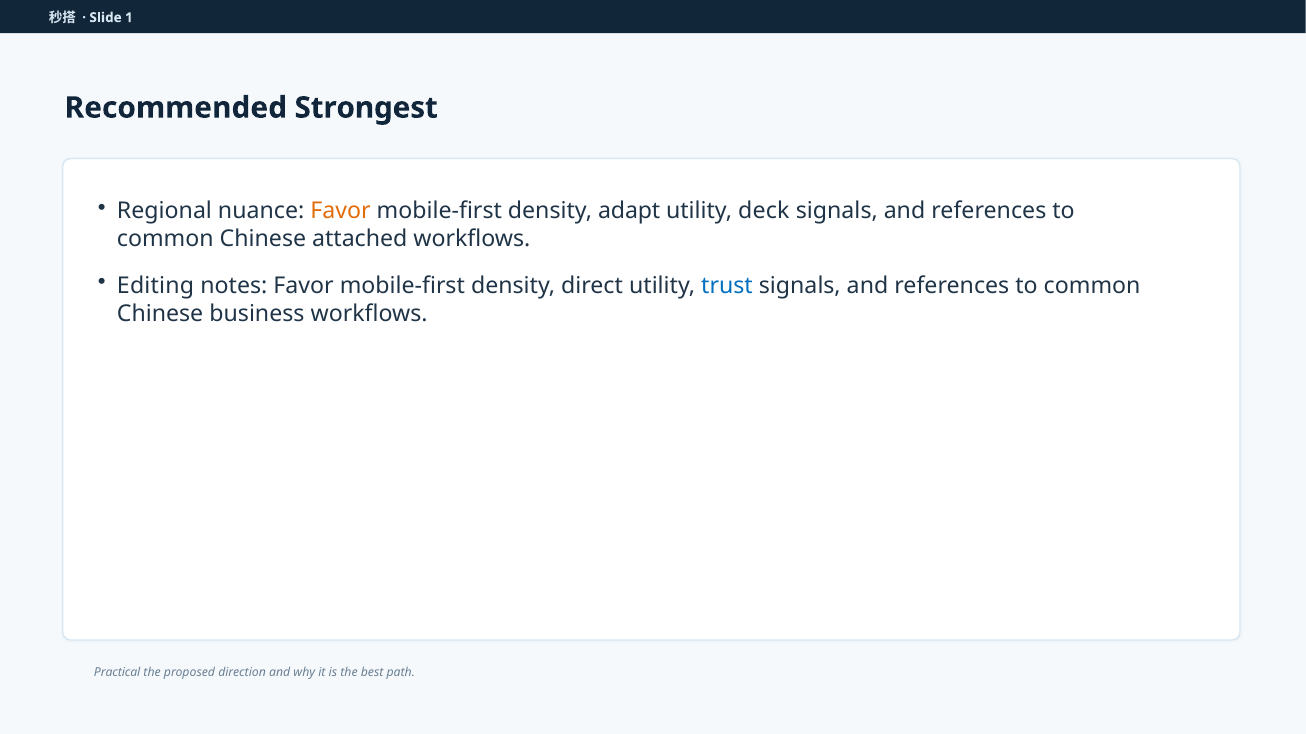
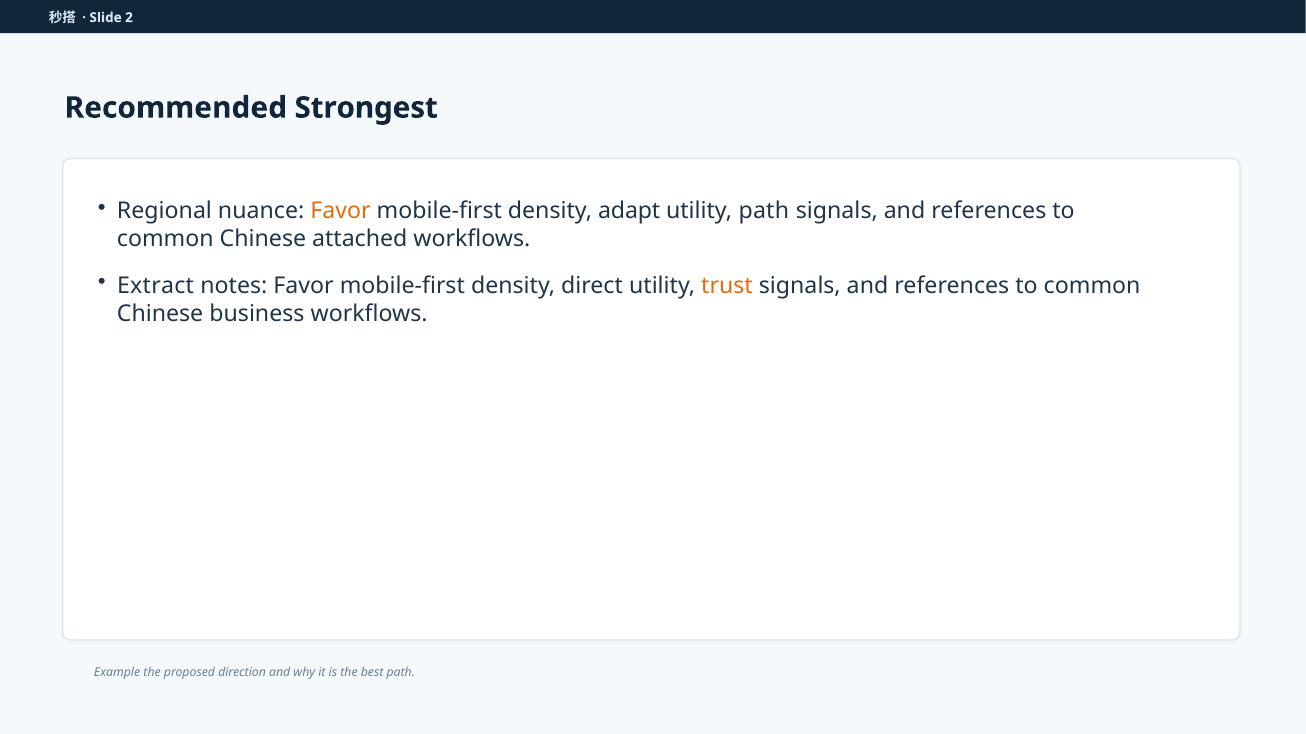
1: 1 -> 2 (129, 18)
utility deck: deck -> path (764, 211)
Editing: Editing -> Extract (156, 286)
trust colour: blue -> orange (727, 286)
Practical: Practical -> Example (117, 673)
